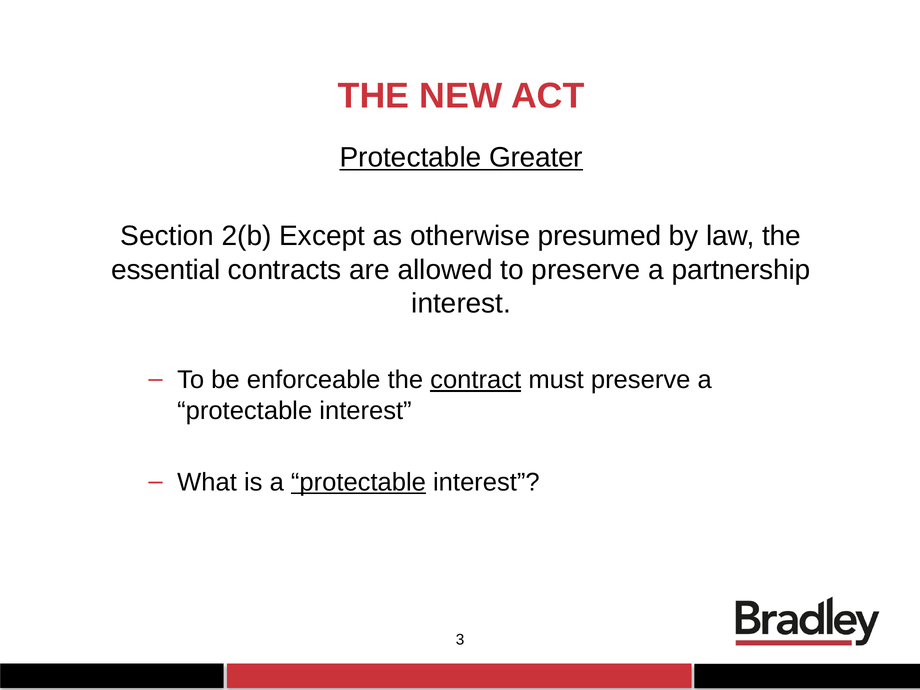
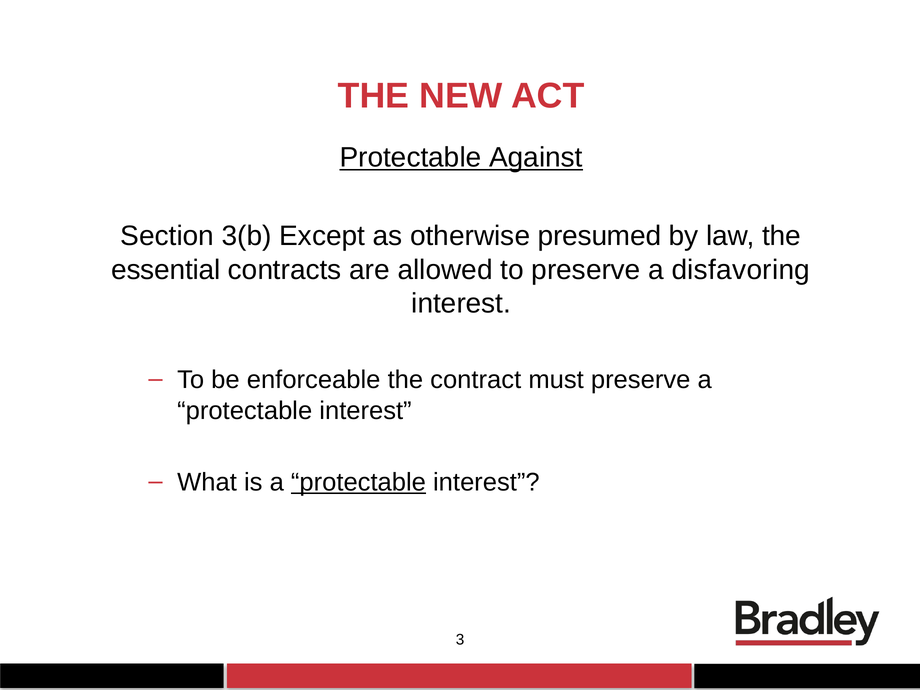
Greater: Greater -> Against (536, 157)
2(b: 2(b -> 3(b (247, 236)
partnership: partnership -> disfavoring (741, 270)
contract underline: present -> none (476, 380)
